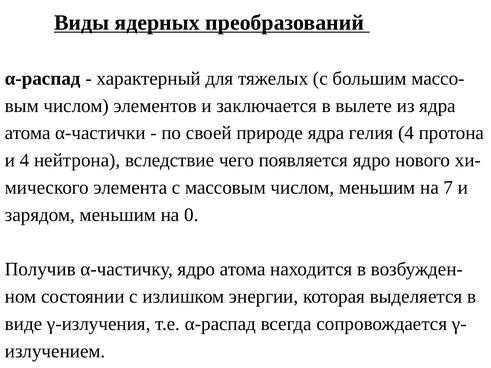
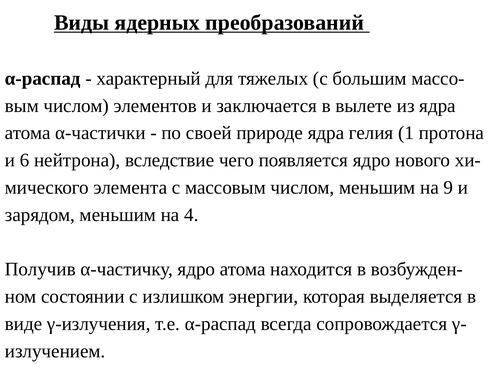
гелия 4: 4 -> 1 (406, 133)
и 4: 4 -> 6 (25, 160)
7: 7 -> 9 (448, 188)
0: 0 -> 4 (191, 215)
